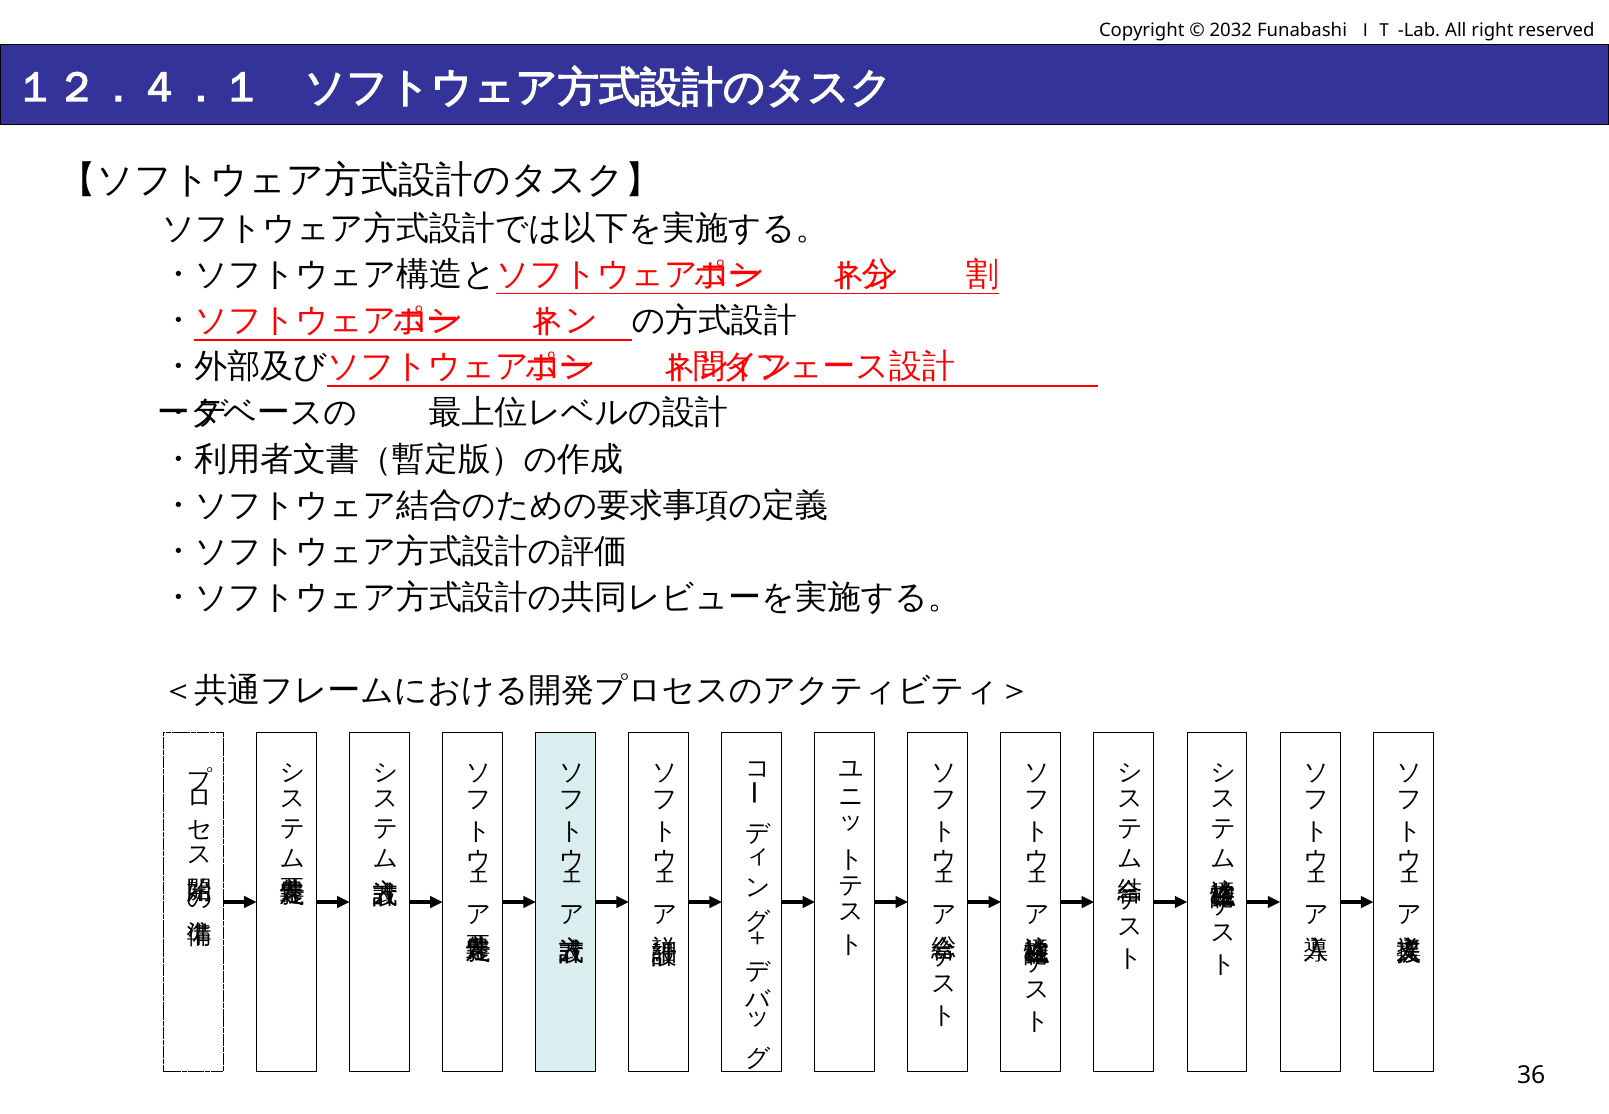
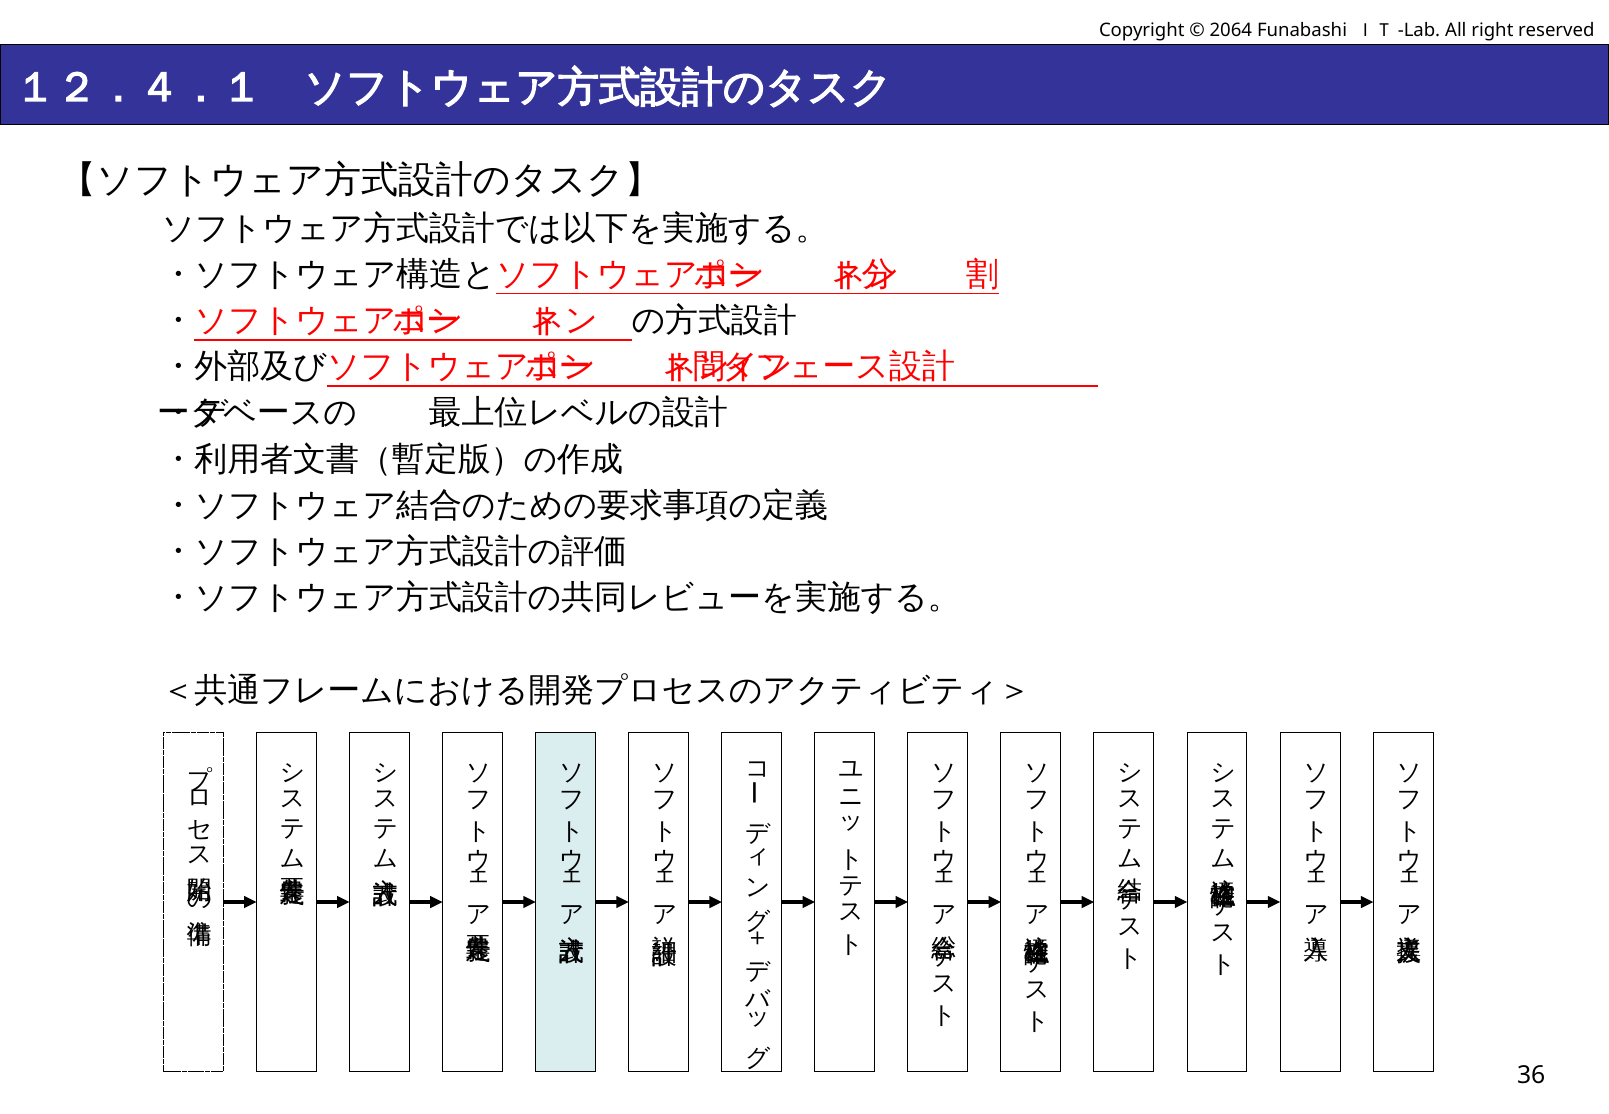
2032: 2032 -> 2064 (1231, 30)
